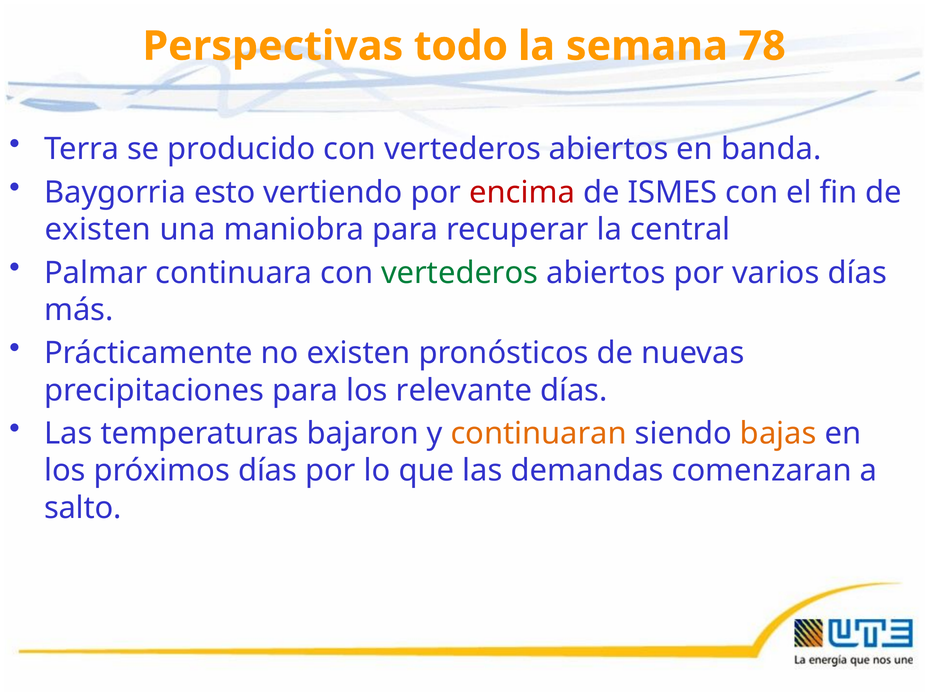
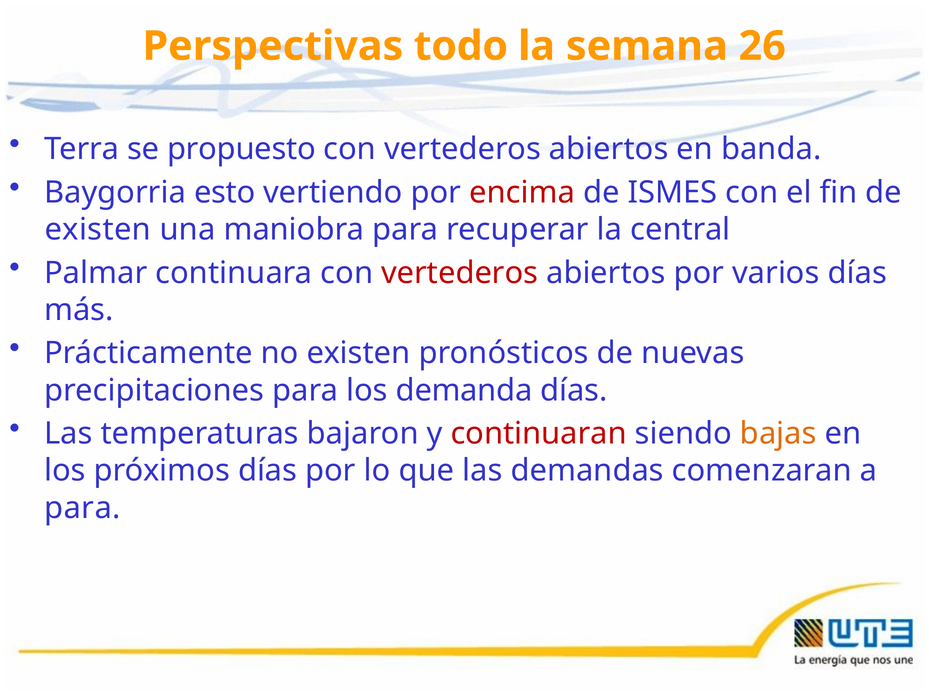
78: 78 -> 26 (762, 46)
producido: producido -> propuesto (242, 149)
vertederos colour: green -> red (460, 273)
relevante: relevante -> demanda (464, 391)
continuaran colour: orange -> red (539, 434)
salto: salto -> para (82, 508)
